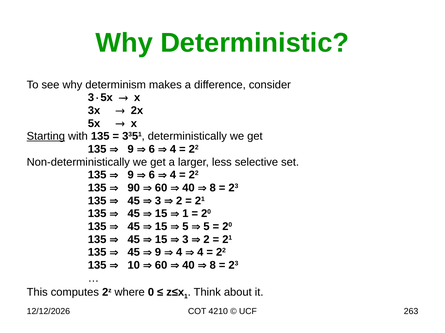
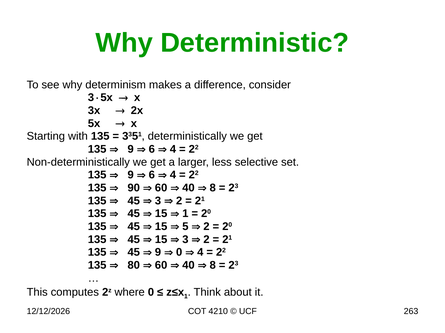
Starting underline: present -> none (46, 137)
5: 5 -> 2 (206, 227)
4: 4 -> 0 (179, 253)
10: 10 -> 80 (134, 266)
